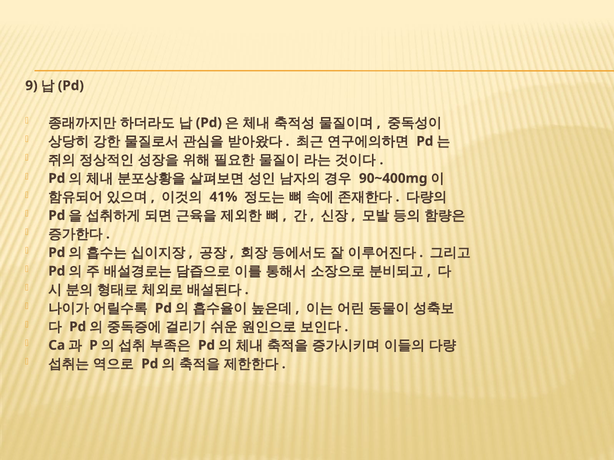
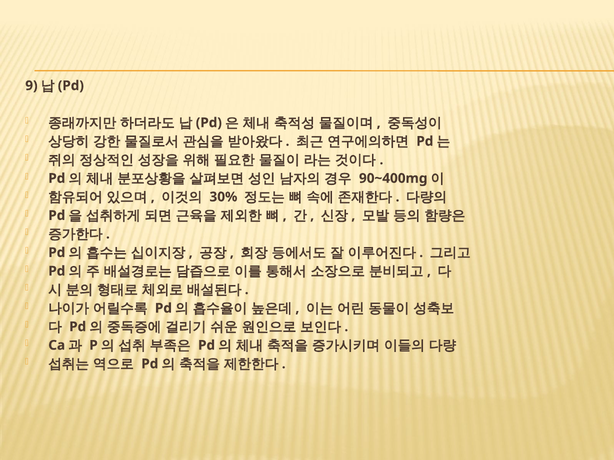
41%: 41% -> 30% (223, 197)
